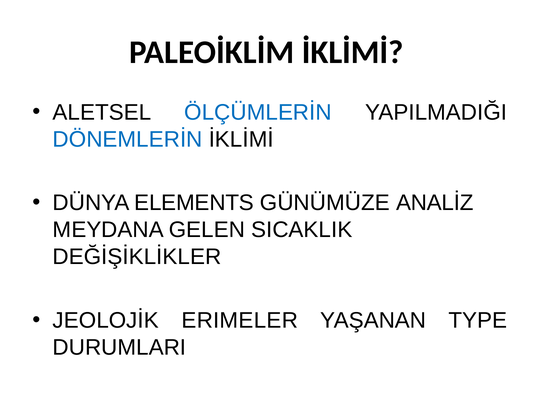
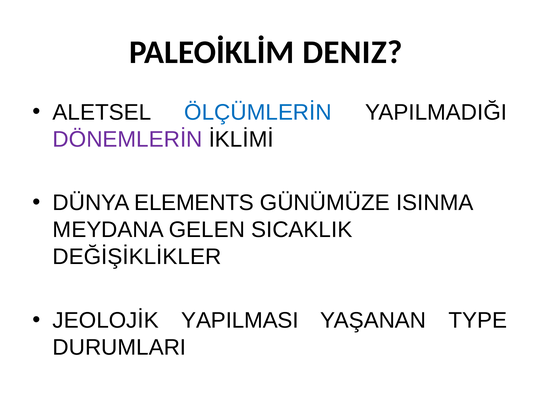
PALEOİKLİM İKLİMİ: İKLİMİ -> DENIZ (352, 52)
DÖNEMLERİN colour: blue -> purple (128, 139)
ANALİZ: ANALİZ -> ISINMA (435, 203)
ERIMELER: ERIMELER -> YAPILMASI (240, 320)
